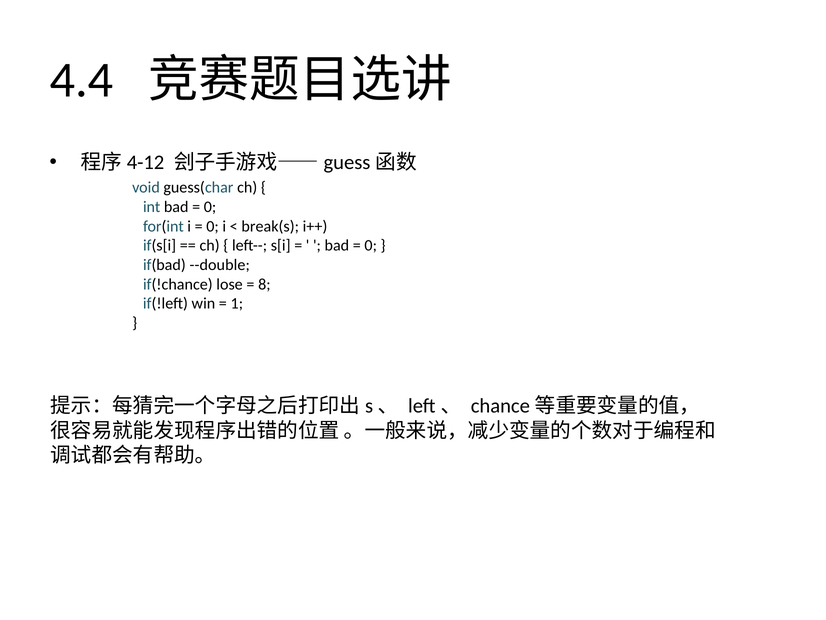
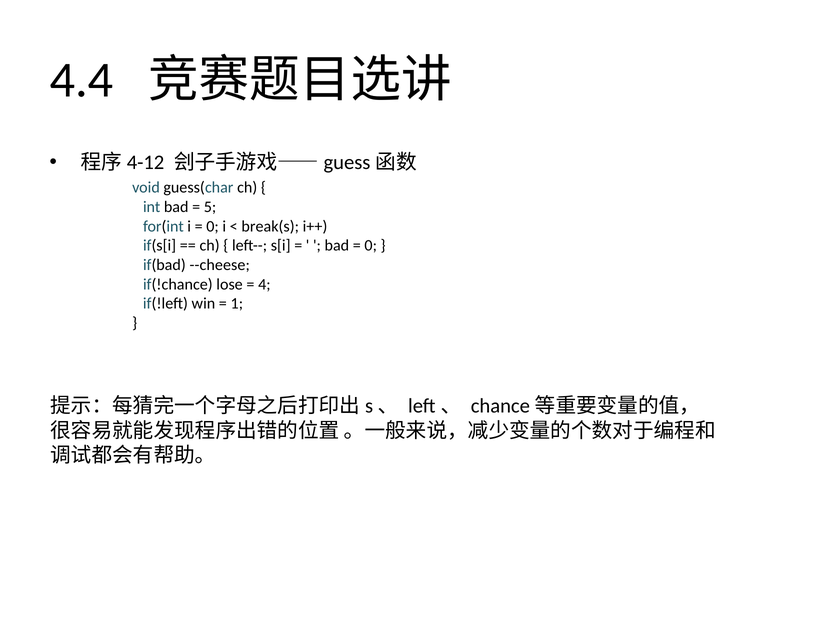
0: 0 -> 5 (210, 207)
--double: --double -> --cheese (220, 265)
8: 8 -> 4 (264, 284)
